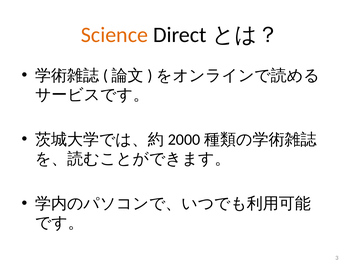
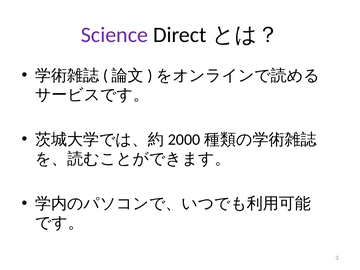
Science colour: orange -> purple (114, 35)
